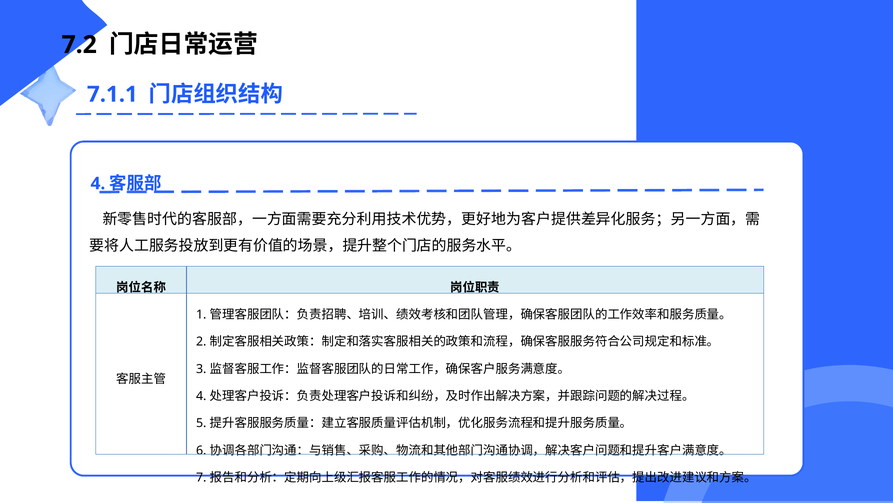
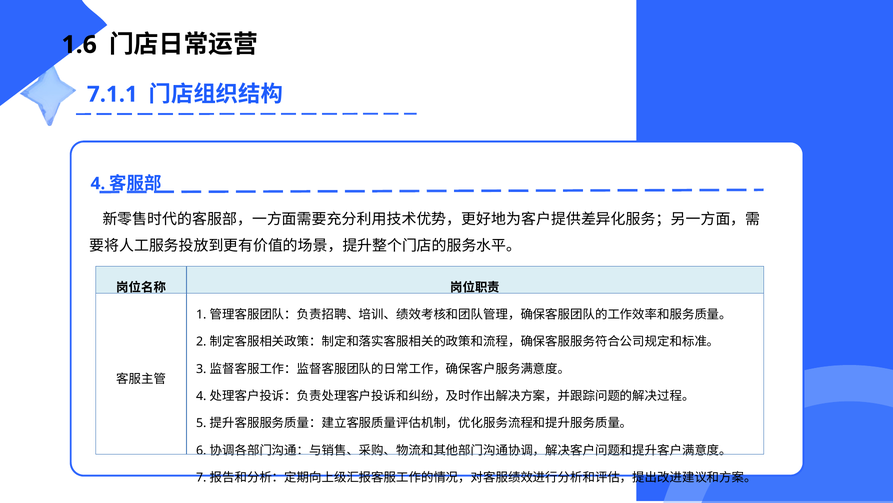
7.2: 7.2 -> 1.6 (79, 45)
